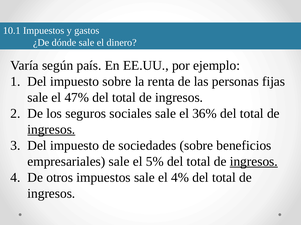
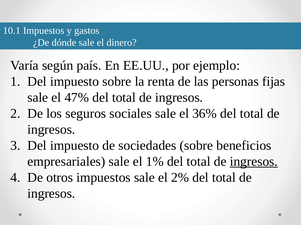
ingresos underline: present -> none (51, 130)
5%: 5% -> 1% (155, 162)
4%: 4% -> 2% (180, 178)
